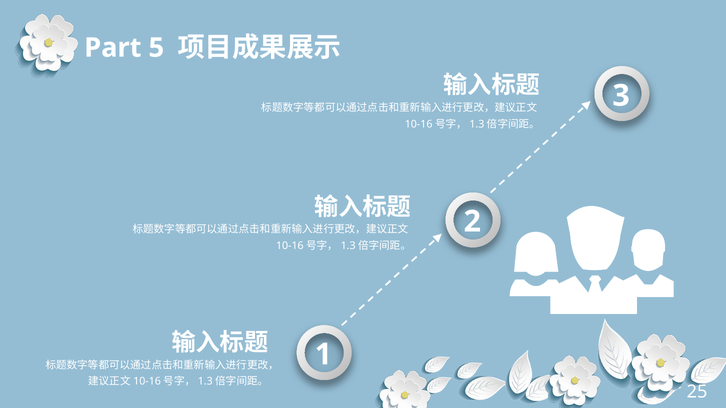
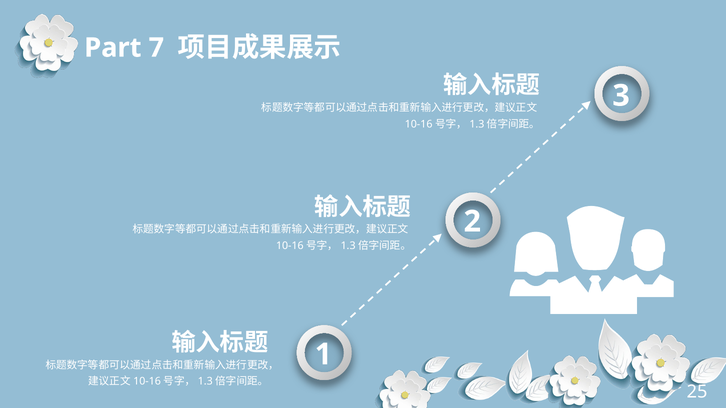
5: 5 -> 7 (156, 48)
